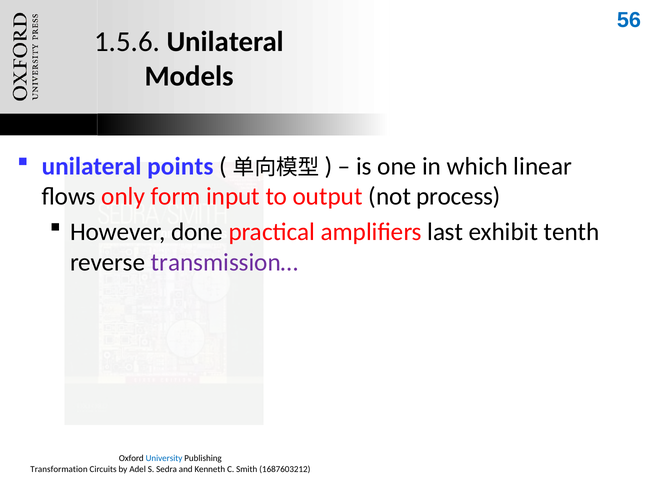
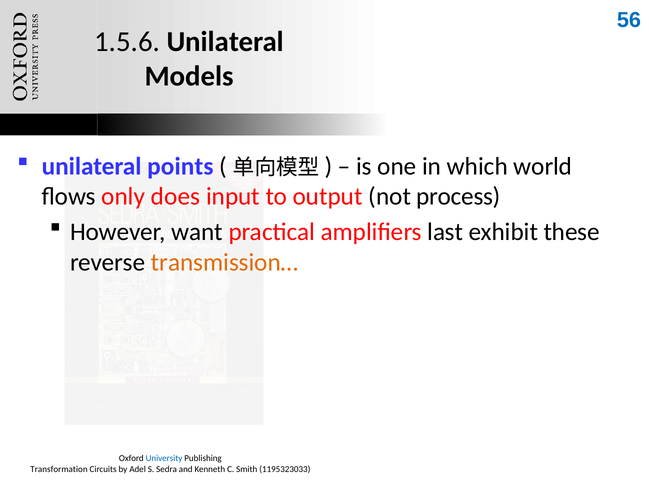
linear: linear -> world (543, 166)
form: form -> does (175, 196)
done: done -> want (197, 232)
tenth: tenth -> these (572, 232)
transmission… colour: purple -> orange (225, 262)
1687603212: 1687603212 -> 1195323033 (285, 469)
